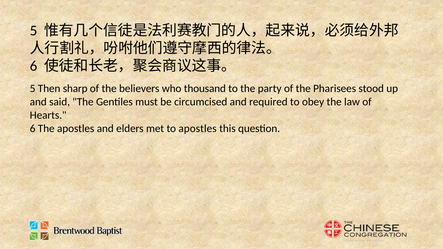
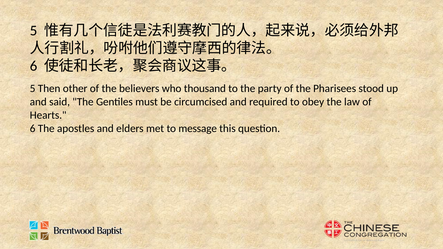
sharp: sharp -> other (75, 89)
to apostles: apostles -> message (198, 128)
